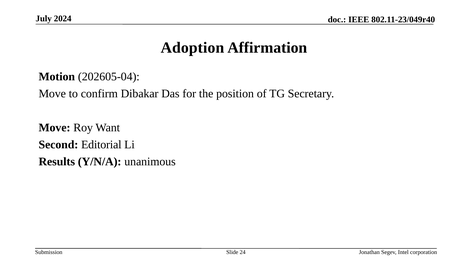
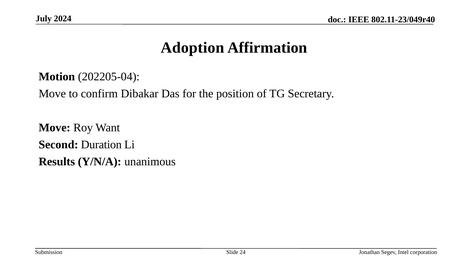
202605-04: 202605-04 -> 202205-04 (109, 77)
Editorial: Editorial -> Duration (101, 145)
